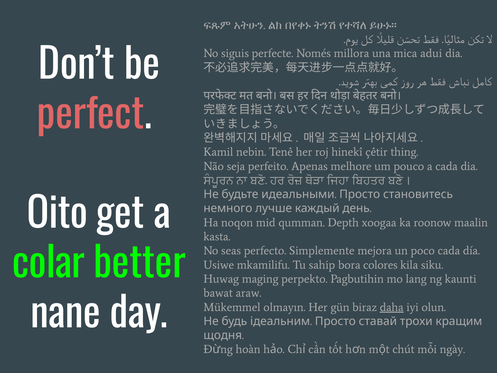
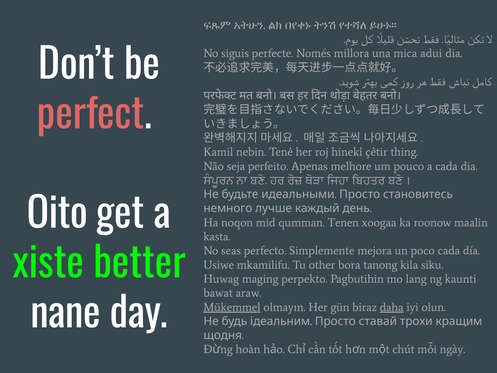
Depth: Depth -> Tenen (343, 222)
colar: colar -> xiste (48, 264)
sahip: sahip -> other (322, 265)
colores: colores -> tanong (380, 265)
Mükemmel underline: none -> present (232, 307)
